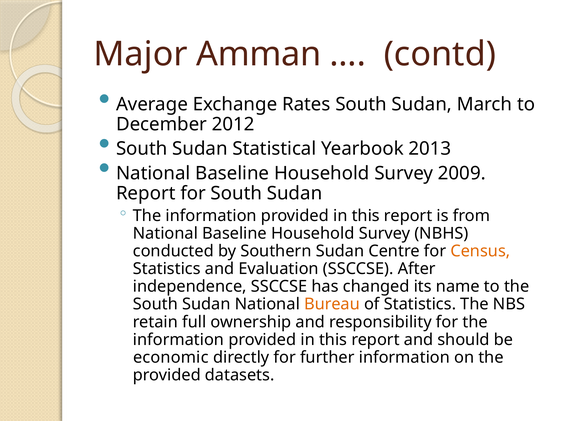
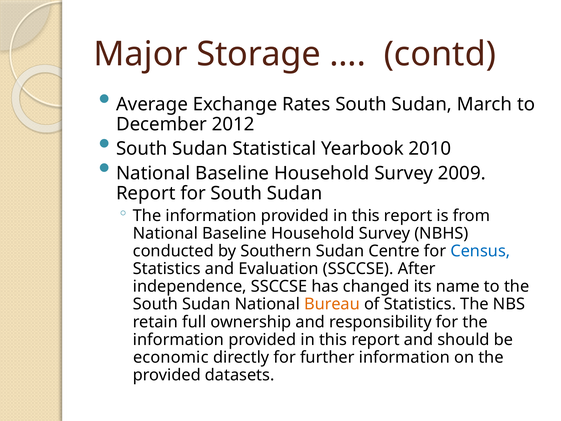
Amman: Amman -> Storage (259, 54)
2013: 2013 -> 2010 (430, 149)
Census colour: orange -> blue (480, 251)
